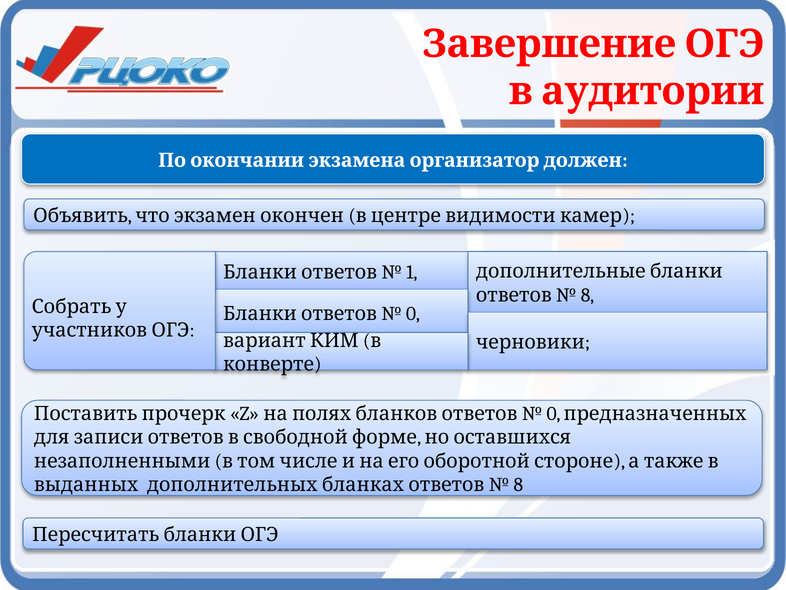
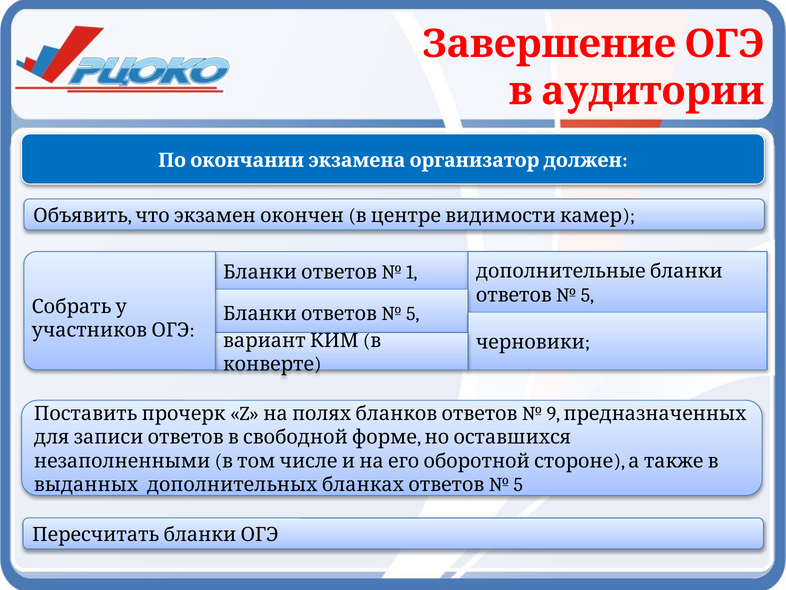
8: 8 -> 5 (587, 295)
0: 0 -> 5 (413, 313)
0: 0 -> 9 (553, 413)
8: 8 -> 5 (518, 484)
